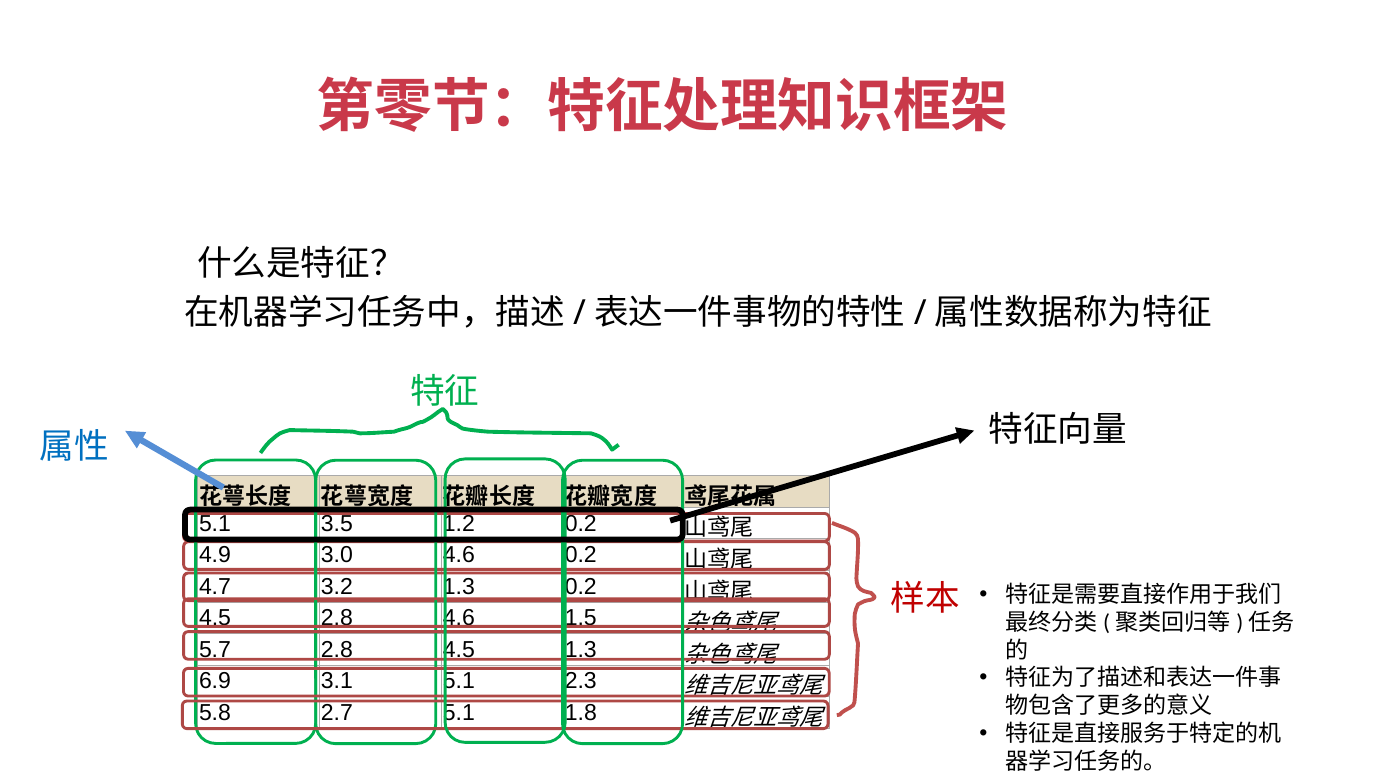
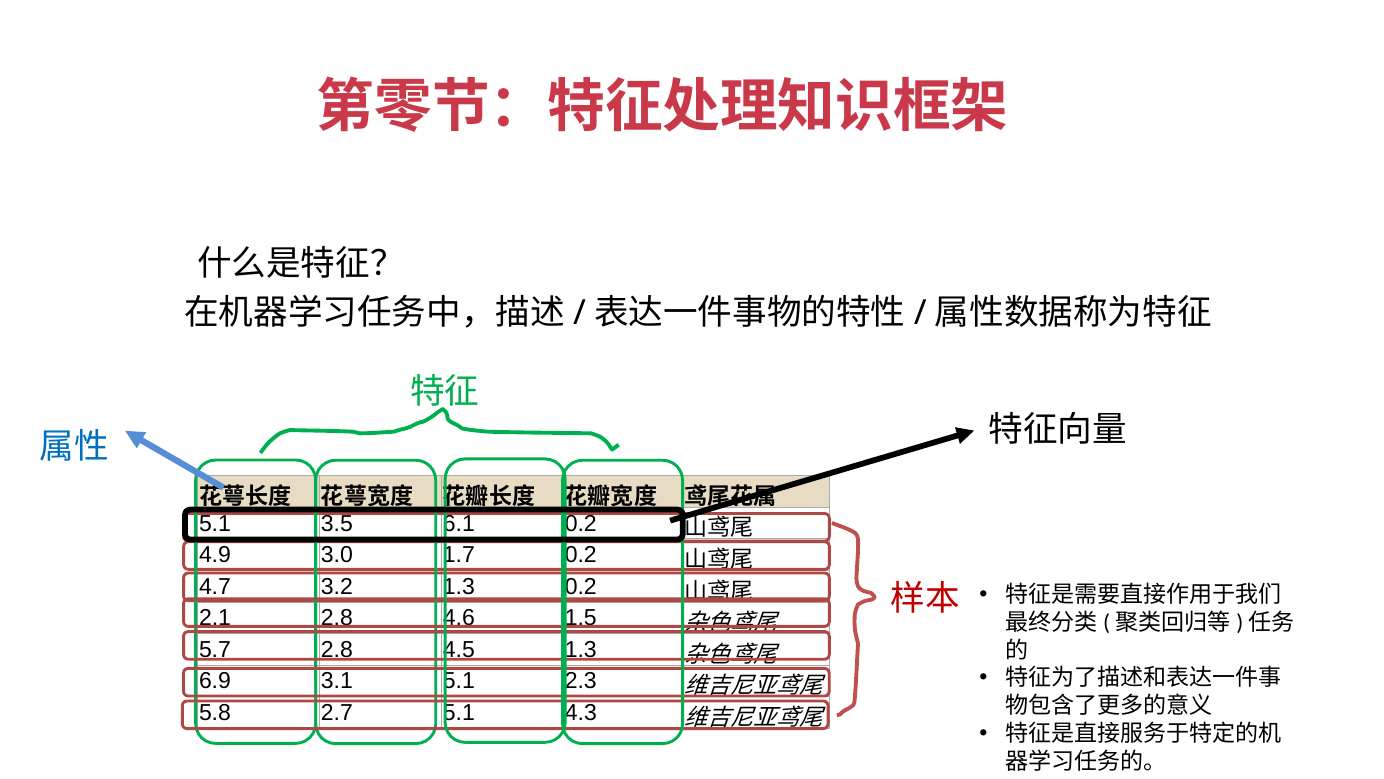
1.2: 1.2 -> 6.1 (459, 523)
3.0 4.6: 4.6 -> 1.7 (459, 555)
4.5: 4.5 -> 2.1 (215, 618)
1.8: 1.8 -> 4.3 (581, 712)
